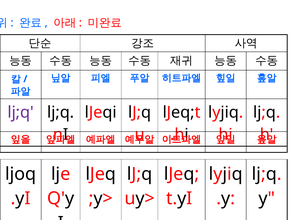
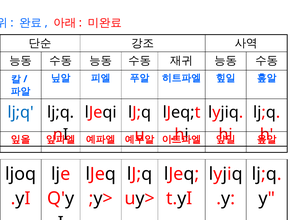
lj;q colour: purple -> blue (21, 112)
